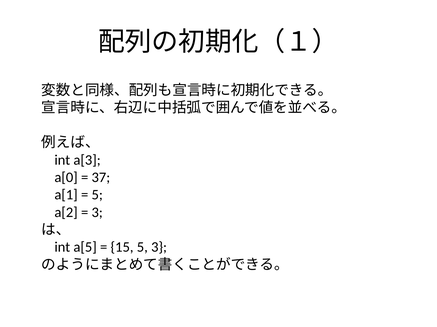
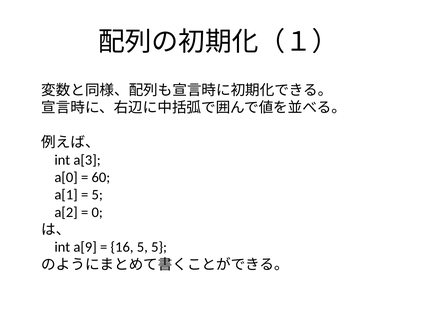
37: 37 -> 60 (101, 178)
3: 3 -> 0 (97, 213)
a[5: a[5 -> a[9 (85, 248)
15: 15 -> 16 (122, 248)
5 3: 3 -> 5 (159, 248)
